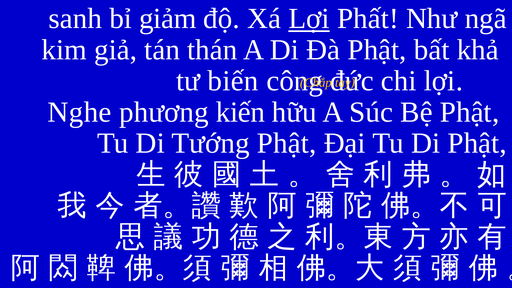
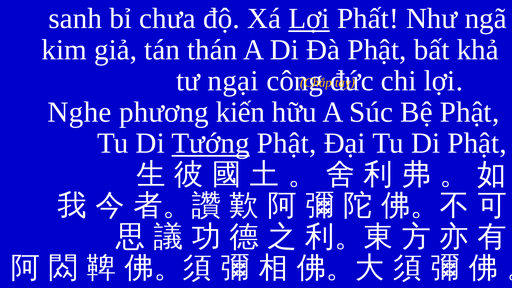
giảm: giảm -> chưa (168, 19)
biến: biến -> ngại (233, 81)
Tướng underline: none -> present (211, 143)
